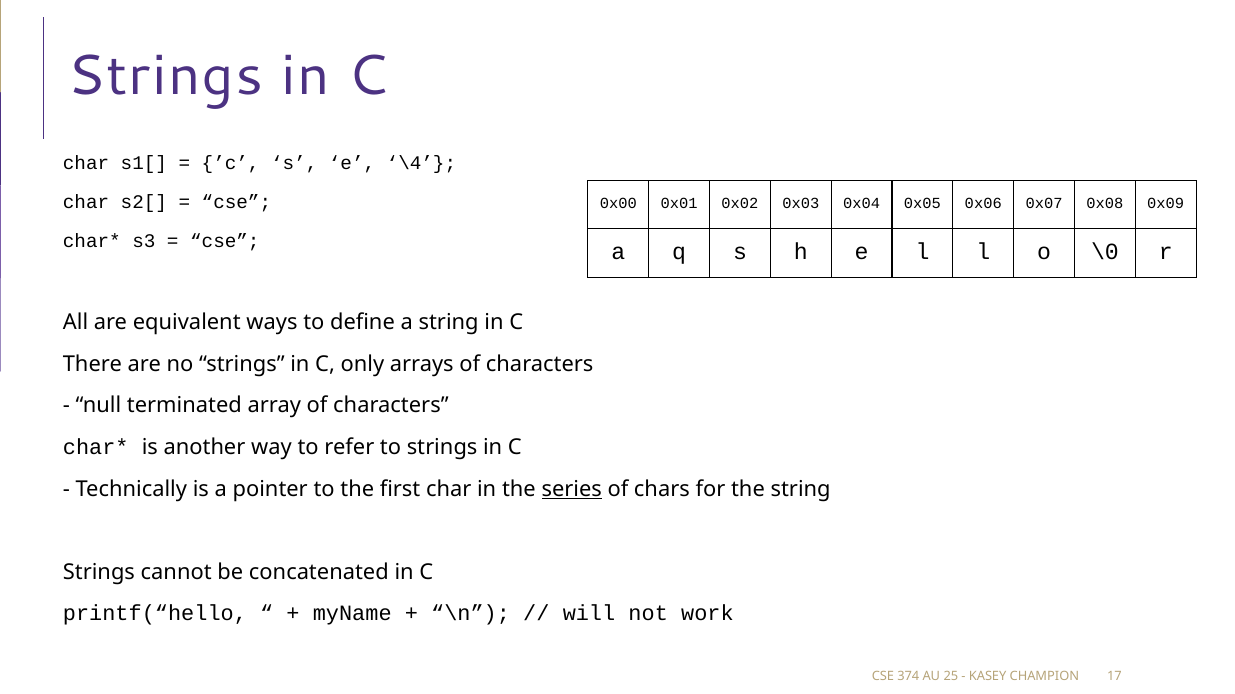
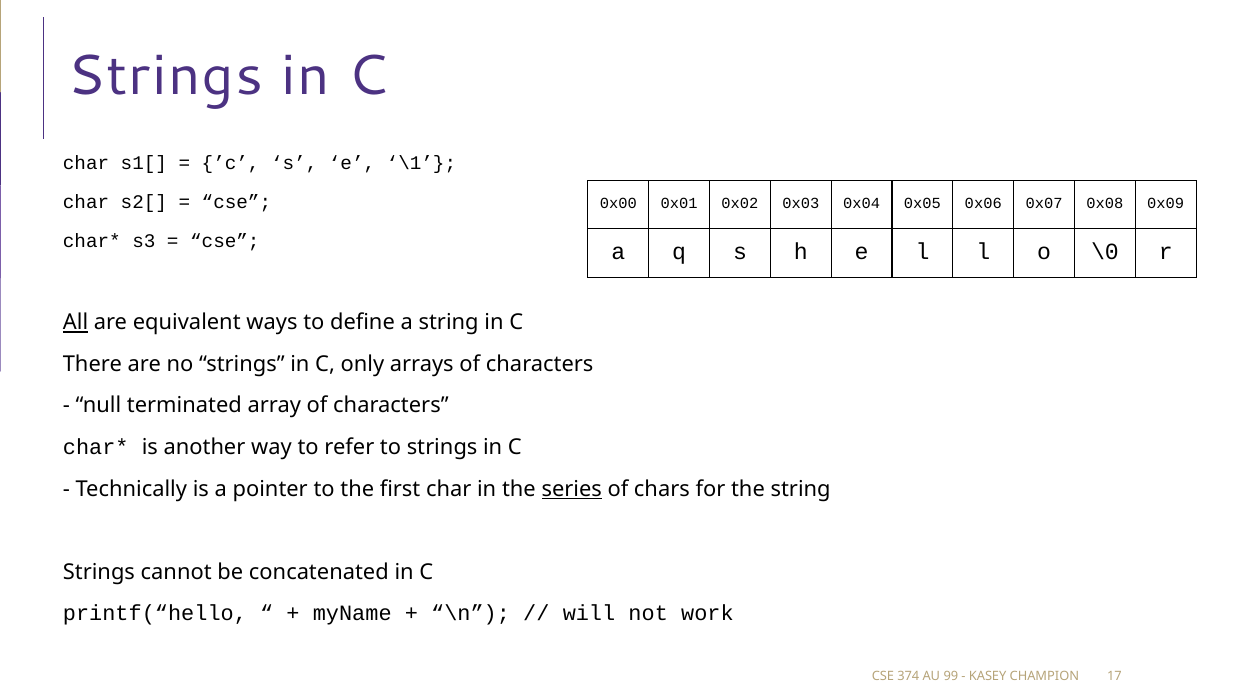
\4: \4 -> \1 (421, 163)
All underline: none -> present (76, 323)
25: 25 -> 99 (951, 677)
